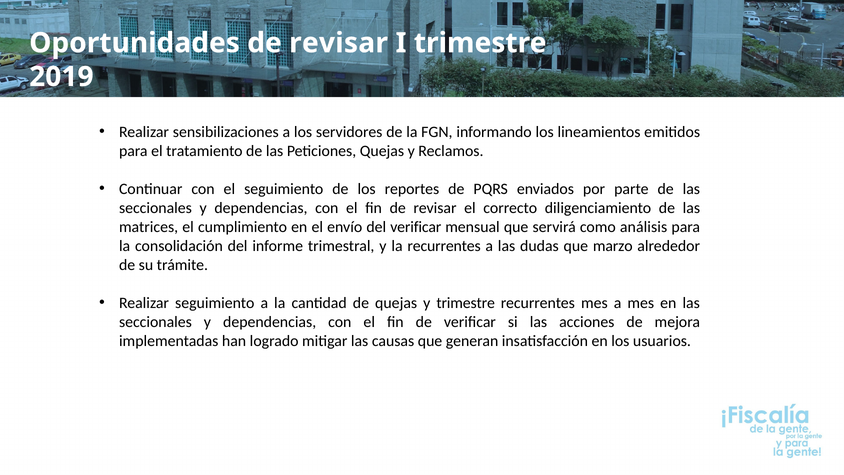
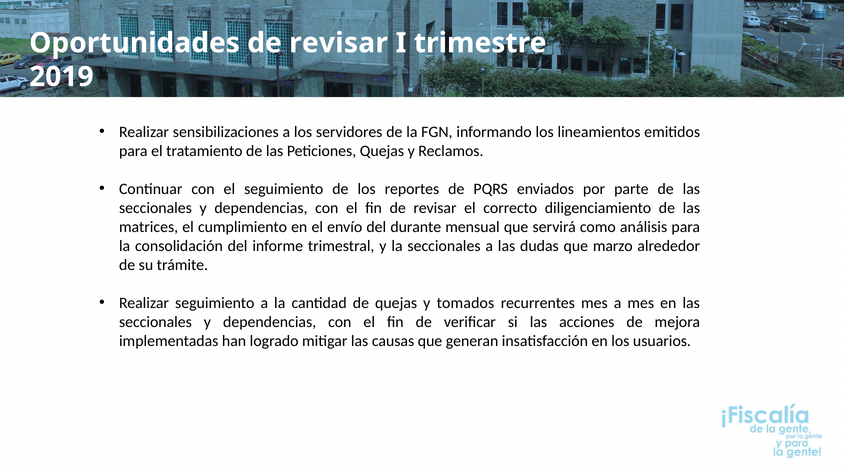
del verificar: verificar -> durante (416, 227)
la recurrentes: recurrentes -> seccionales (444, 246)
y trimestre: trimestre -> tomados (465, 303)
